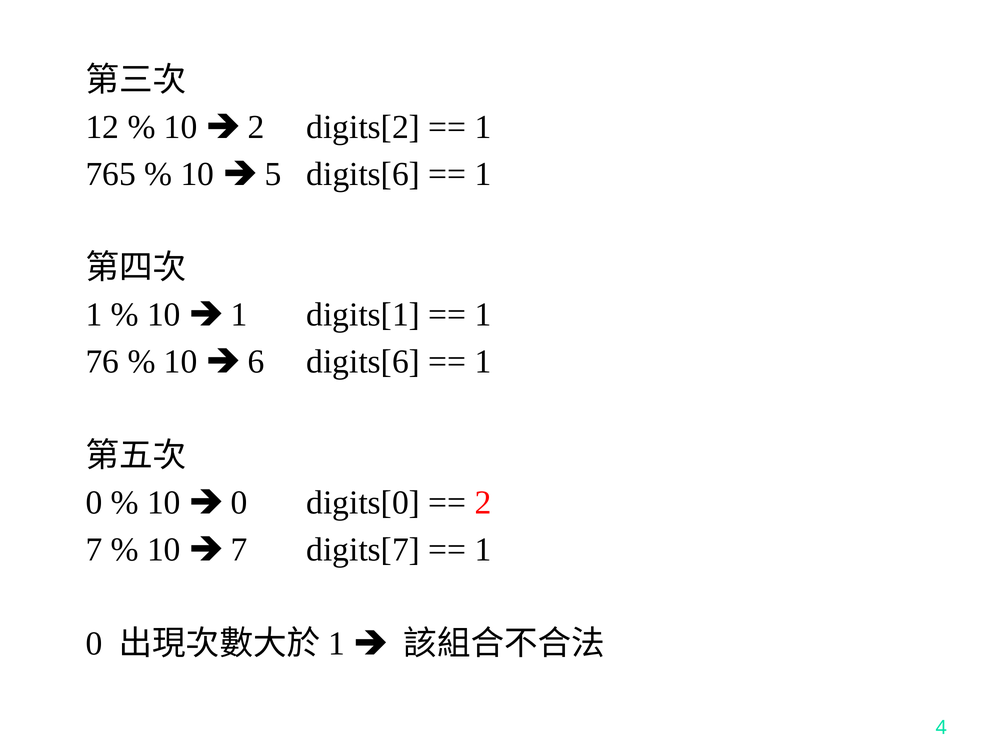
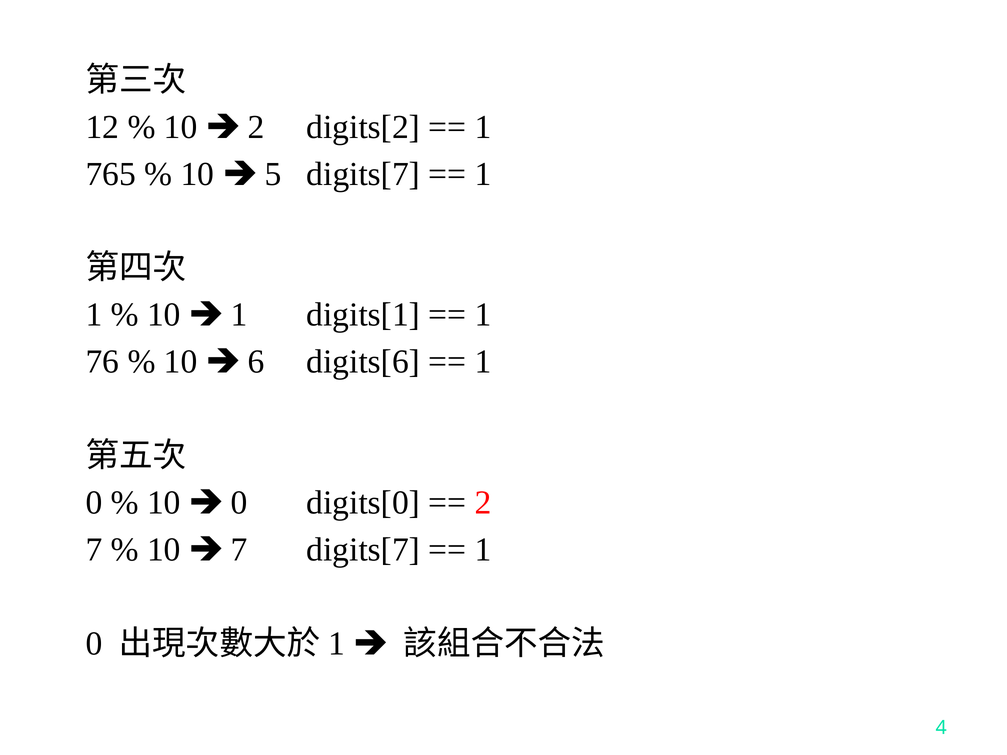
5 digits[6: digits[6 -> digits[7 (363, 174)
